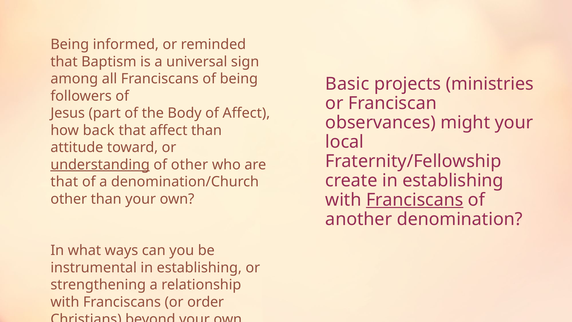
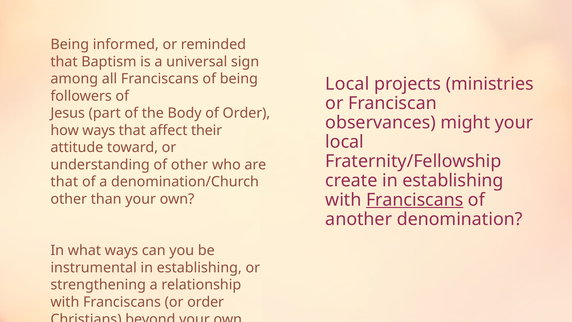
Basic: Basic -> Local (347, 84)
of Affect: Affect -> Order (246, 113)
how back: back -> ways (99, 130)
affect than: than -> their (207, 130)
understanding underline: present -> none (100, 165)
